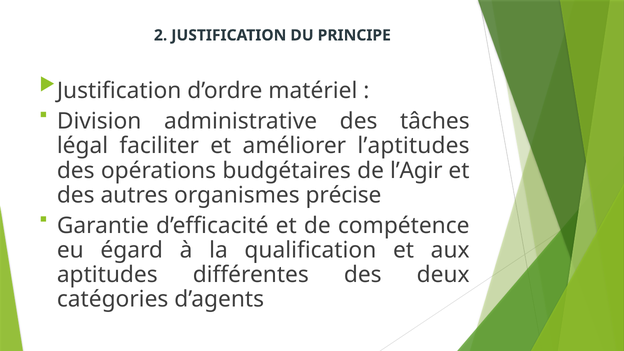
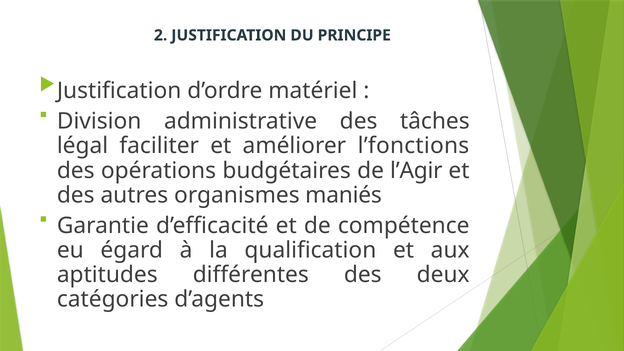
l’aptitudes: l’aptitudes -> l’fonctions (413, 146)
précise: précise -> maniés (344, 195)
